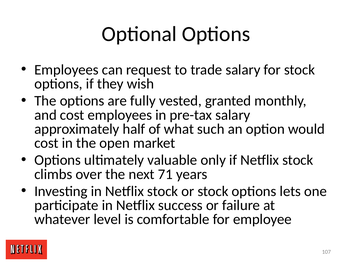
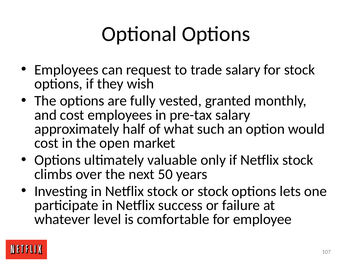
71: 71 -> 50 (165, 174)
